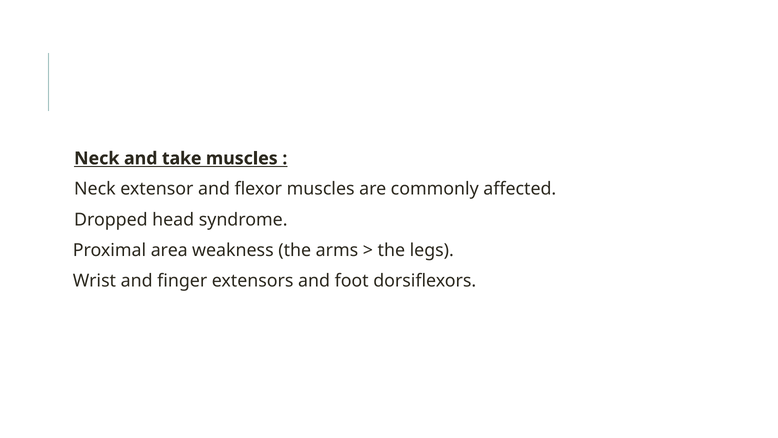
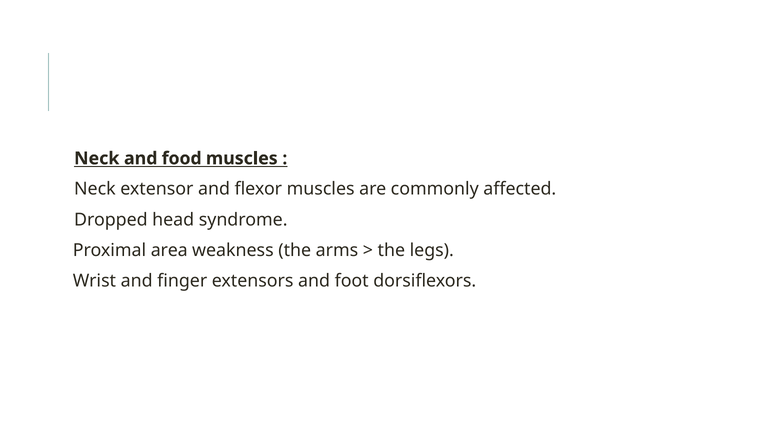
take: take -> food (182, 158)
